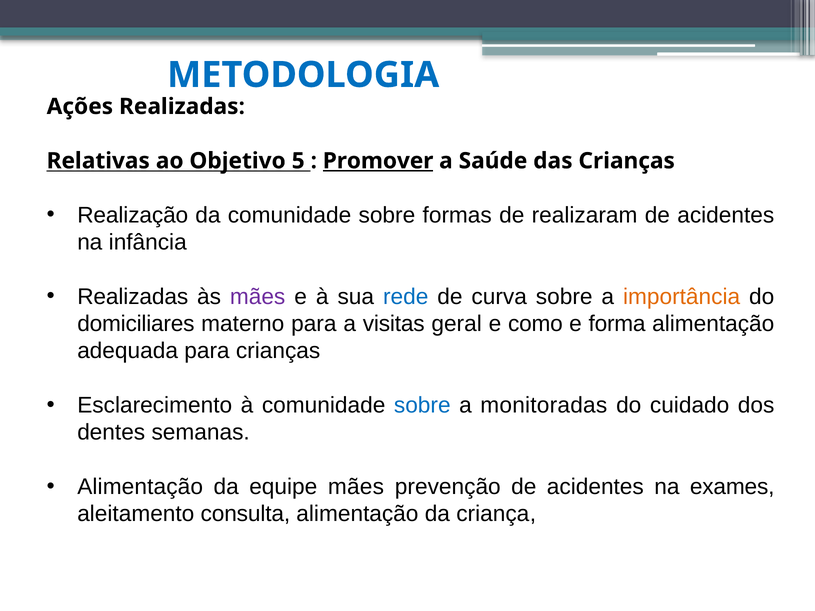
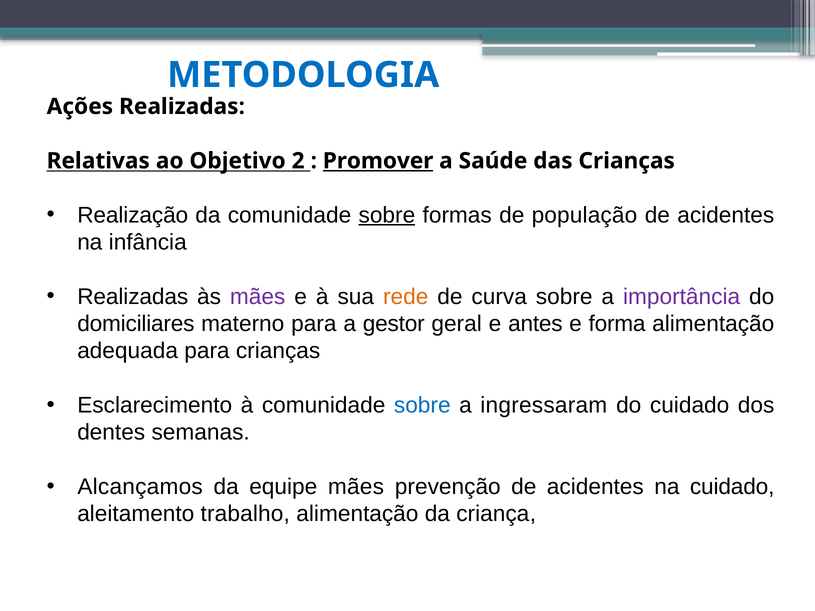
5: 5 -> 2 (298, 161)
sobre underline: none -> present (387, 215)
realizaram: realizaram -> população (584, 215)
rede colour: blue -> orange (406, 297)
importância colour: orange -> purple (682, 297)
visitas: visitas -> gestor (394, 324)
como: como -> antes (535, 324)
monitoradas: monitoradas -> ingressaram (544, 406)
Alimentação: Alimentação -> Alcançamos (140, 487)
na exames: exames -> cuidado (732, 487)
consulta: consulta -> trabalho (245, 514)
